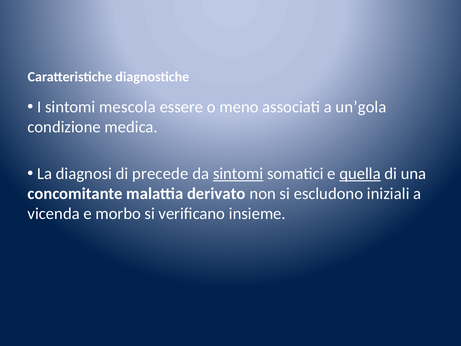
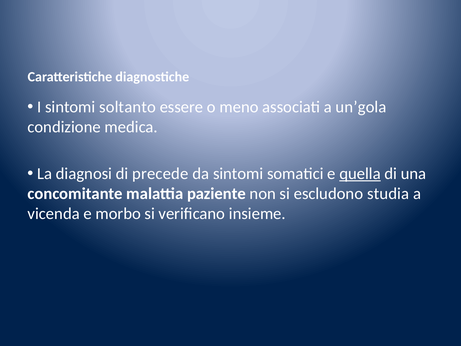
mescola: mescola -> soltanto (127, 107)
sintomi underline: present -> none (238, 174)
derivato: derivato -> paziente (216, 194)
iniziali: iniziali -> studia (388, 194)
